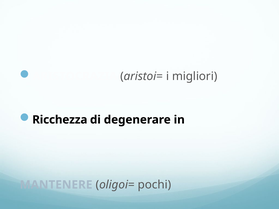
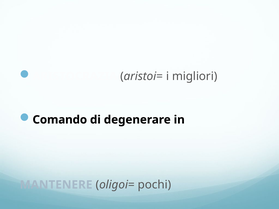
Ricchezza: Ricchezza -> Comando (60, 120)
